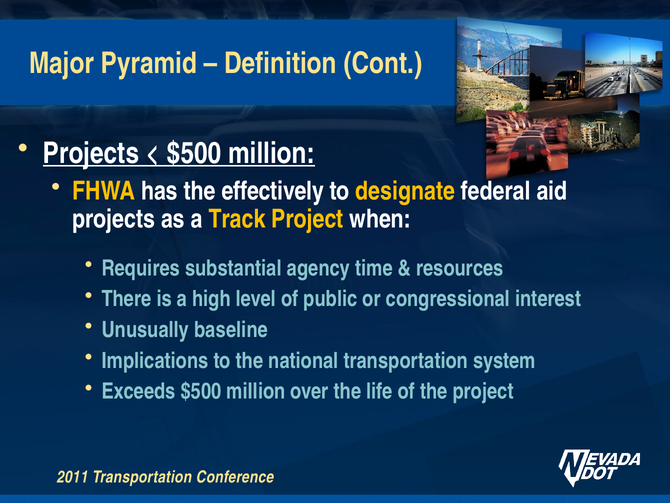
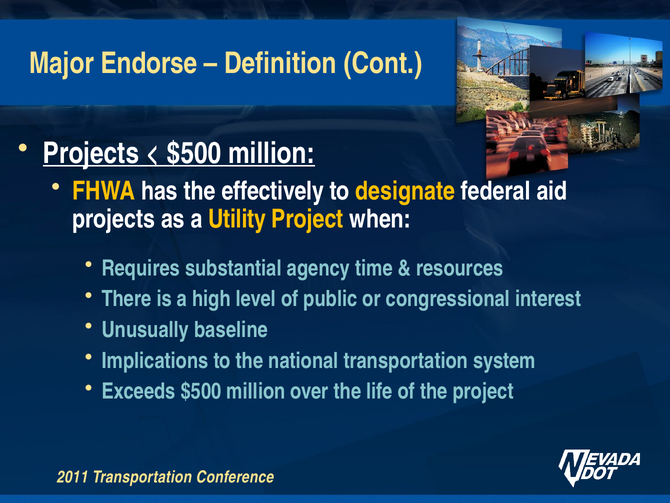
Pyramid: Pyramid -> Endorse (149, 63)
Track: Track -> Utility (237, 219)
